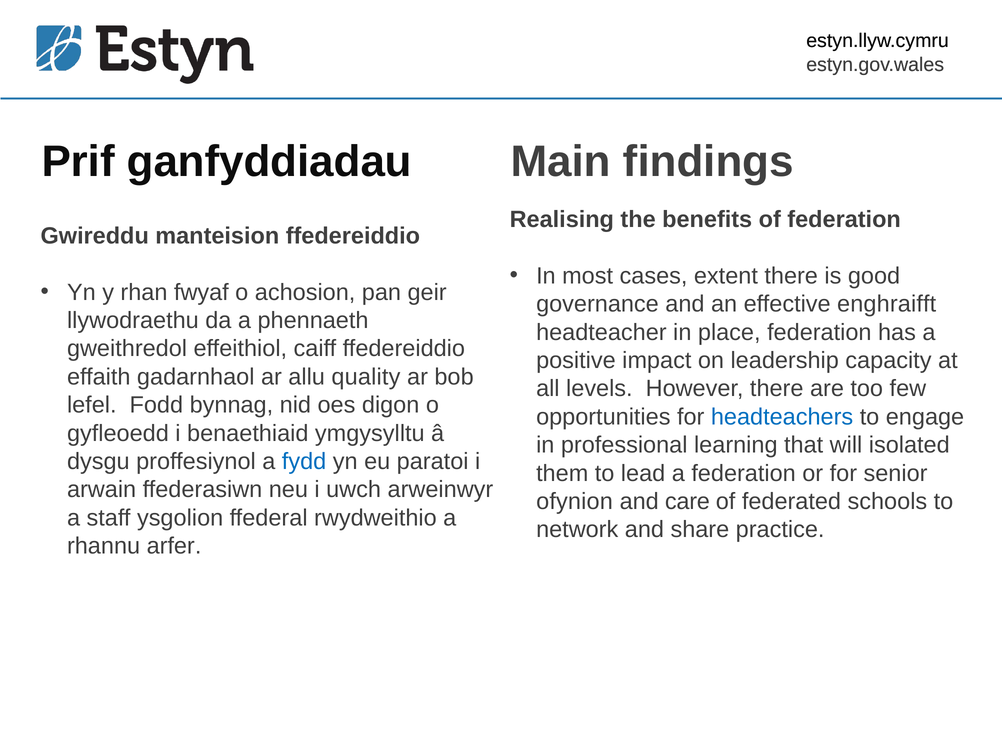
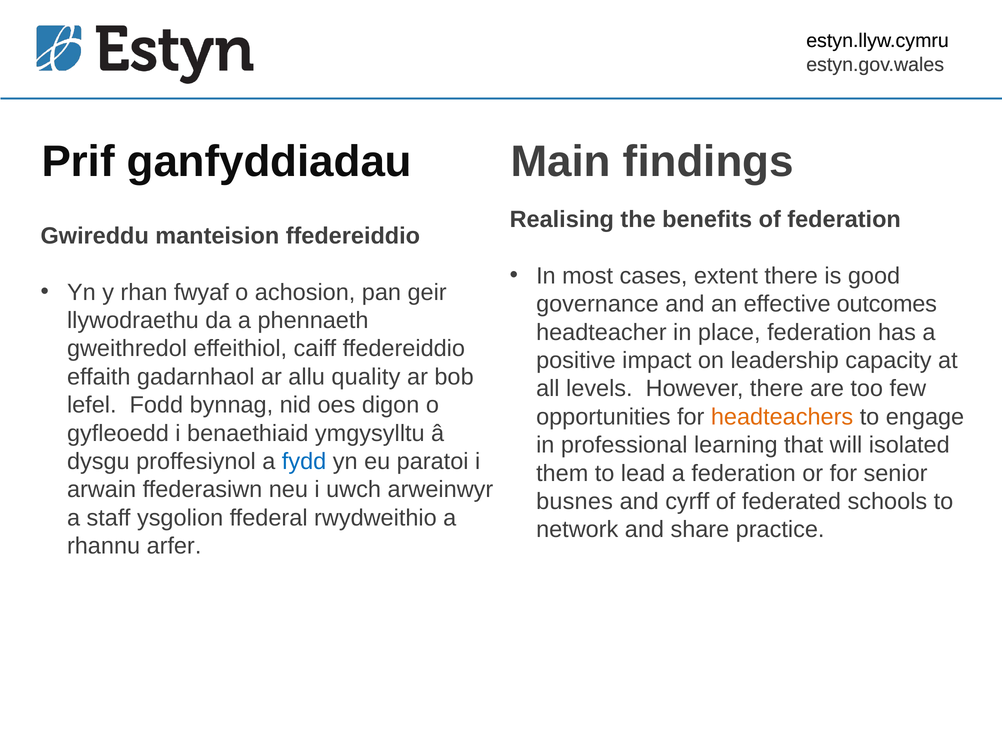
enghraifft: enghraifft -> outcomes (887, 304)
headteachers colour: blue -> orange (782, 417)
ofynion: ofynion -> busnes (575, 501)
care: care -> cyrff (687, 501)
